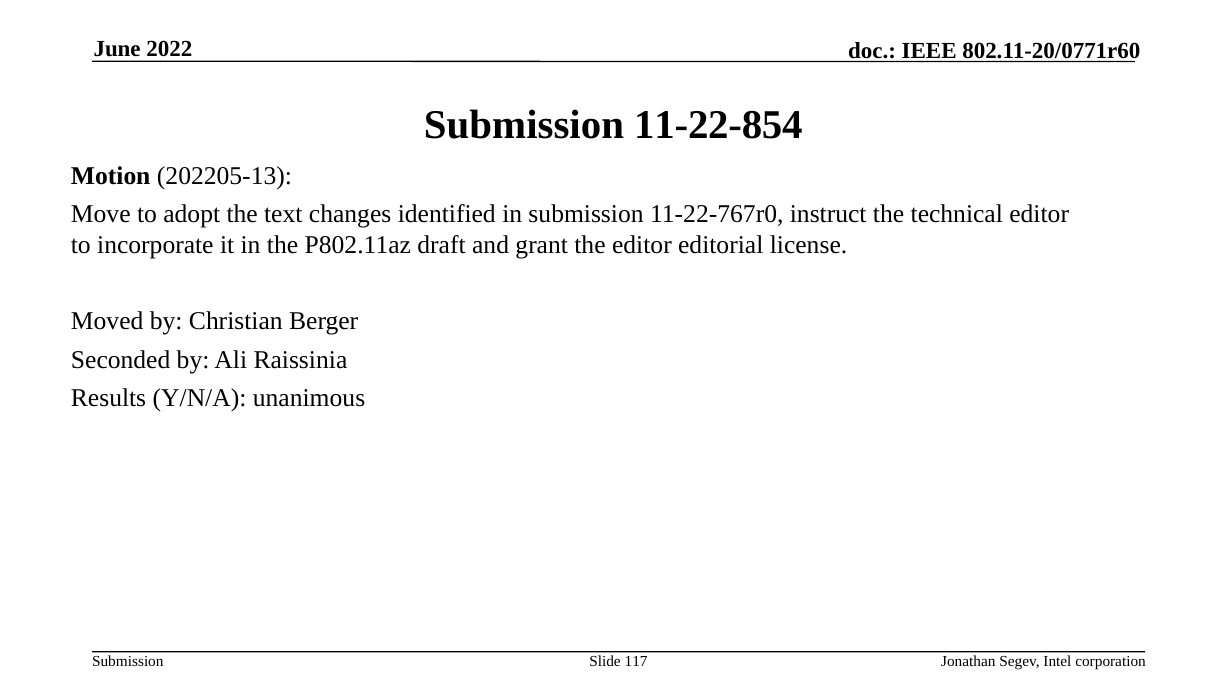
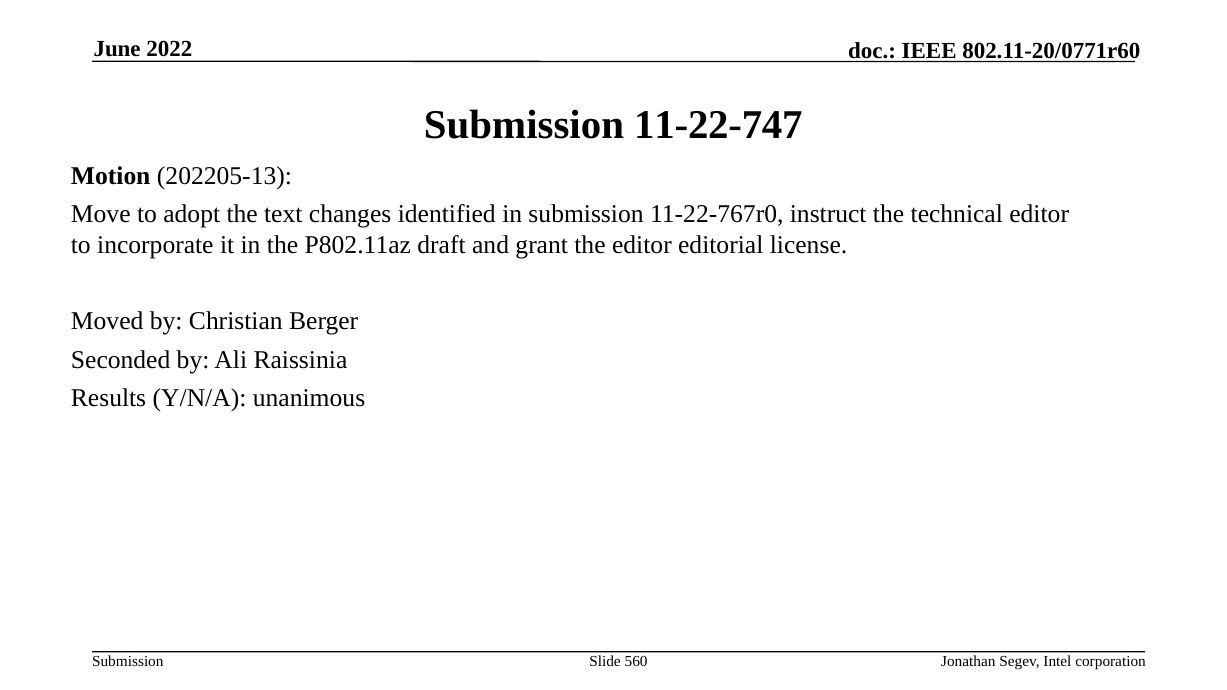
11-22-854: 11-22-854 -> 11-22-747 (718, 125)
117: 117 -> 560 (636, 662)
